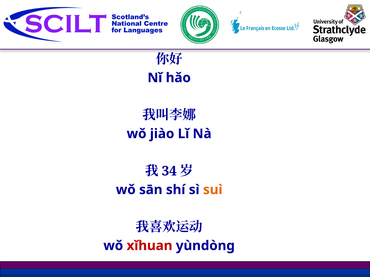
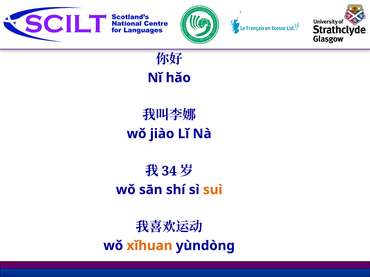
xǐhuan colour: red -> orange (150, 246)
